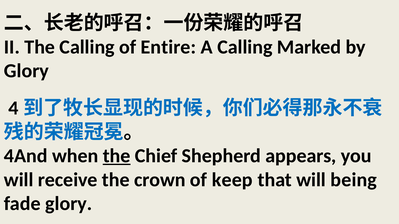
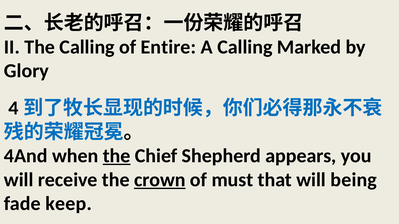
crown underline: none -> present (160, 180)
keep: keep -> must (232, 180)
fade glory: glory -> keep (69, 204)
